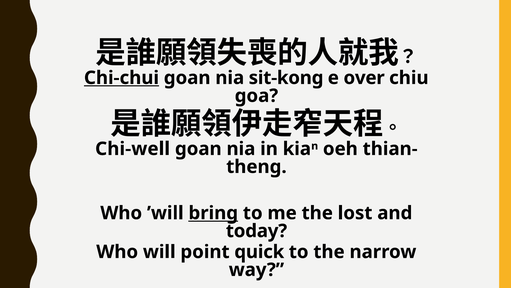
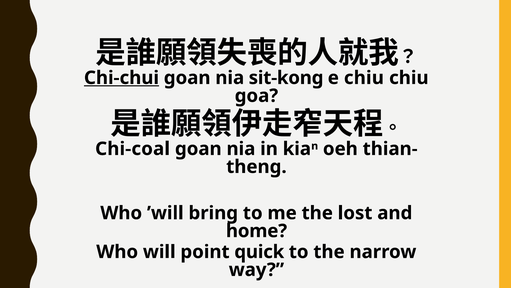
e over: over -> chiu (364, 78)
Chi-well: Chi-well -> Chi-coal (133, 149)
bring underline: present -> none (213, 213)
today: today -> home (256, 231)
